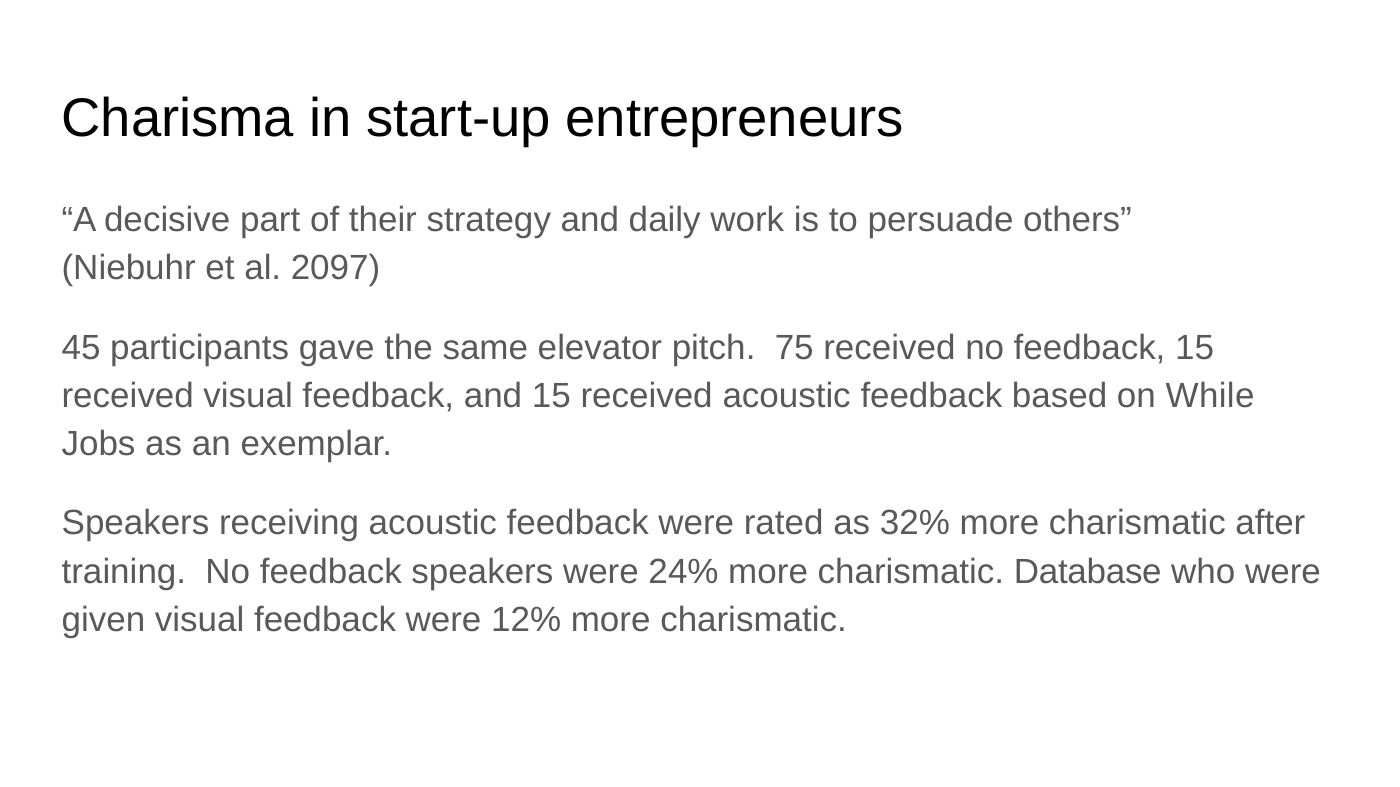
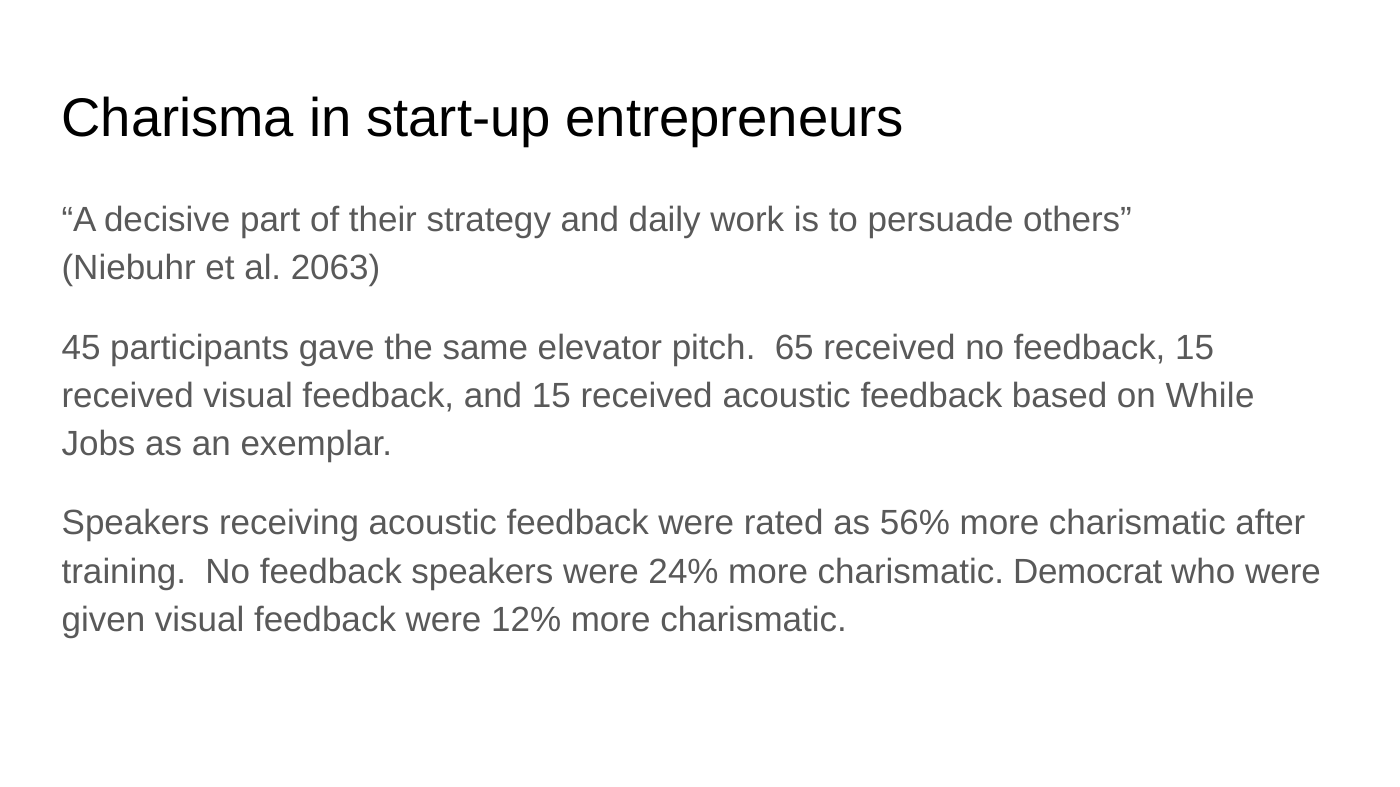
2097: 2097 -> 2063 (336, 268)
75: 75 -> 65 (794, 348)
32%: 32% -> 56% (915, 524)
Database: Database -> Democrat (1088, 572)
